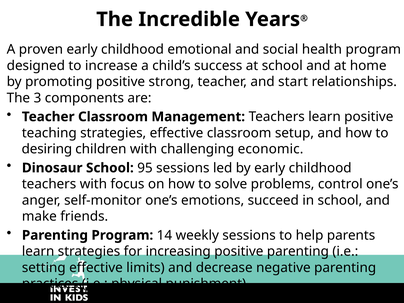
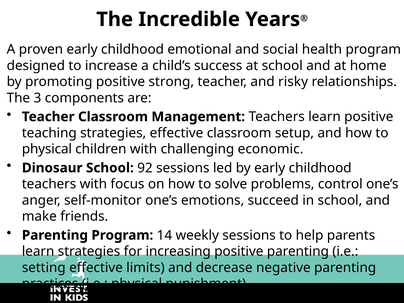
start: start -> risky (293, 82)
desiring: desiring -> physical (47, 149)
95: 95 -> 92 (145, 168)
